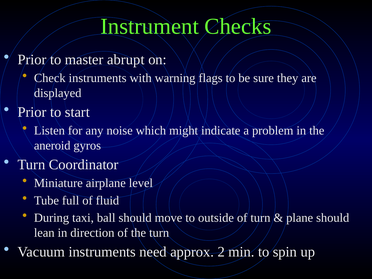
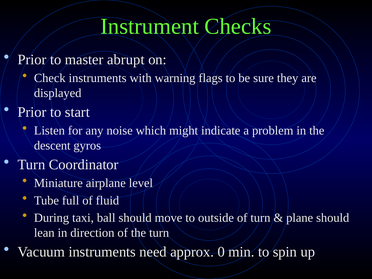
aneroid: aneroid -> descent (52, 145)
2: 2 -> 0 (221, 252)
